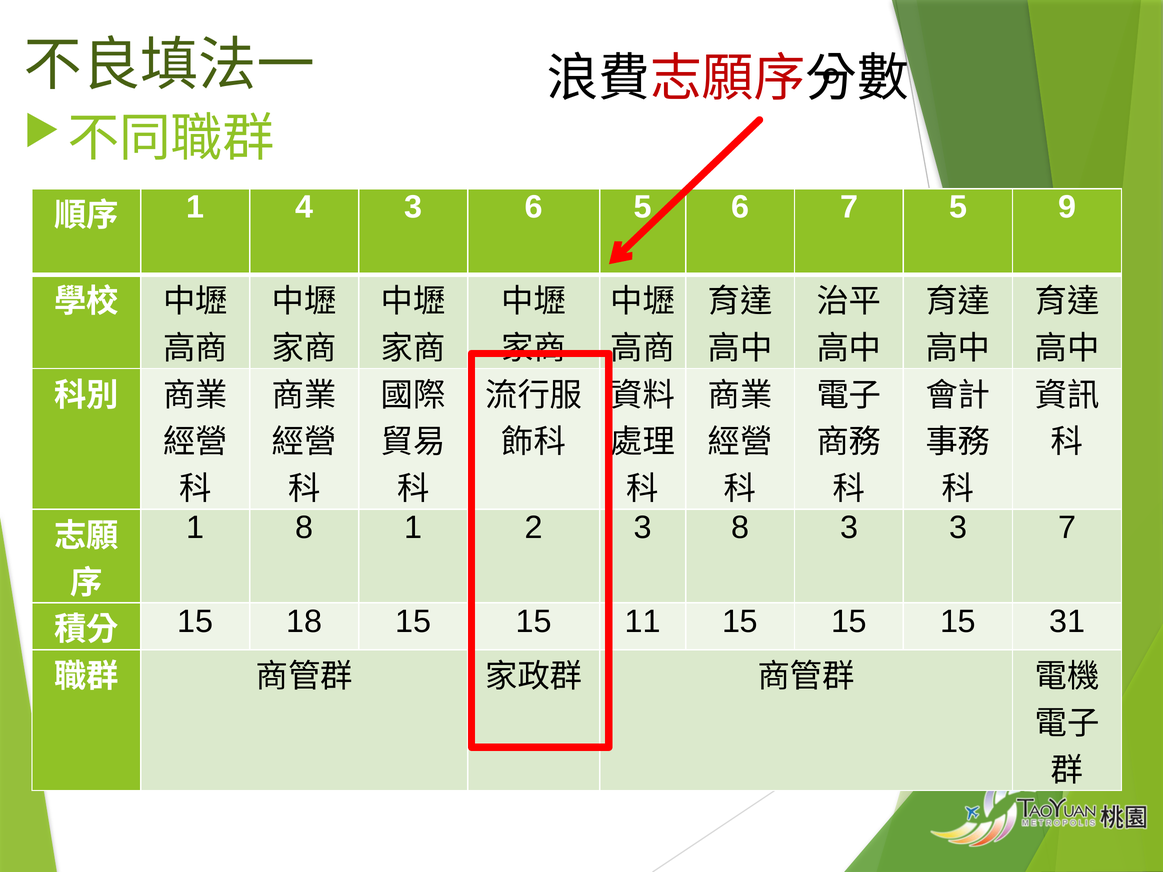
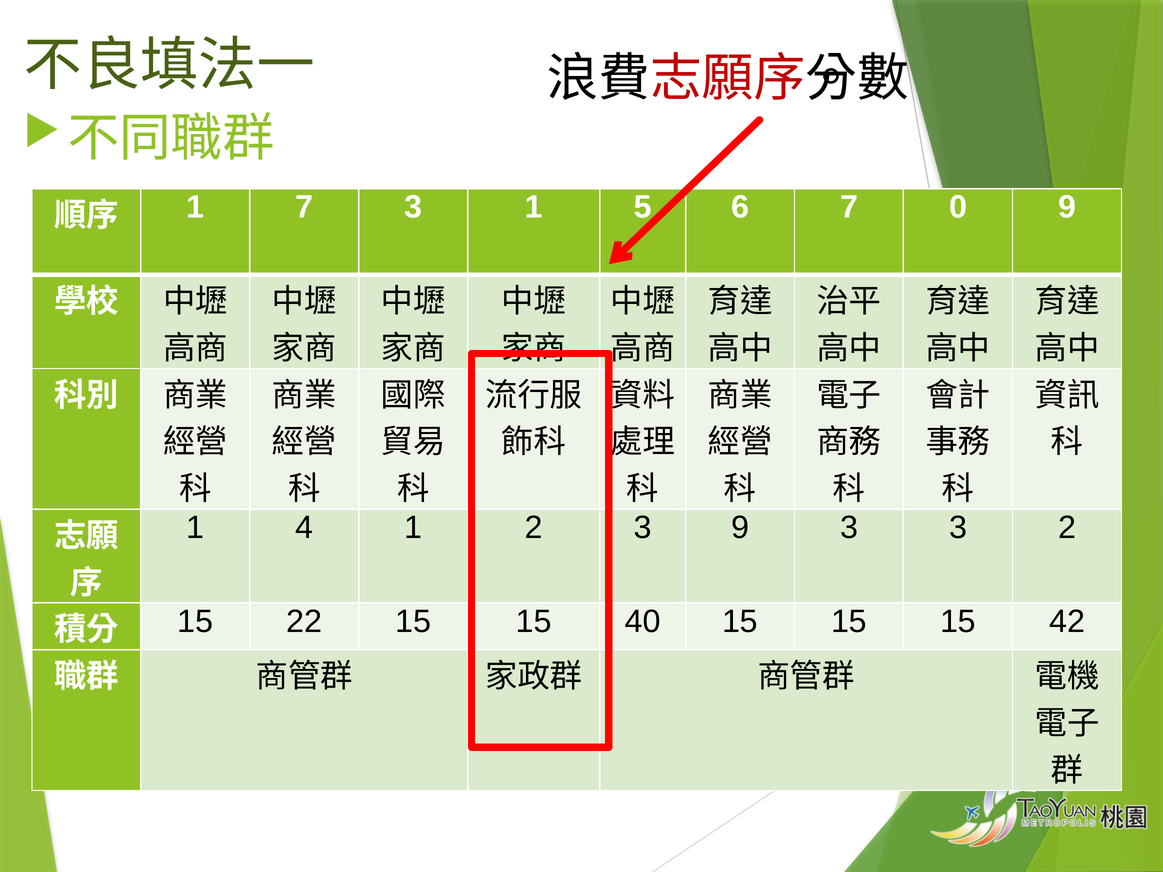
1 4: 4 -> 7 (304, 207)
3 6: 6 -> 1 (534, 207)
7 5: 5 -> 0 (958, 207)
1 8: 8 -> 4 (304, 528)
3 8: 8 -> 9 (740, 528)
3 7: 7 -> 2 (1067, 528)
18: 18 -> 22 (304, 622)
11: 11 -> 40 (643, 622)
31: 31 -> 42 (1067, 622)
